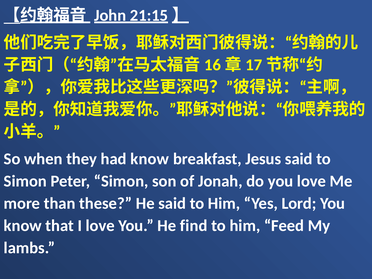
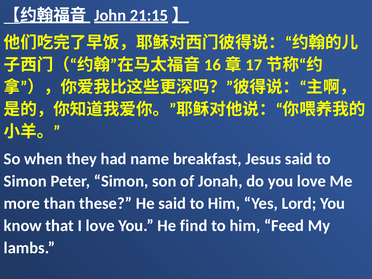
had know: know -> name (150, 159)
